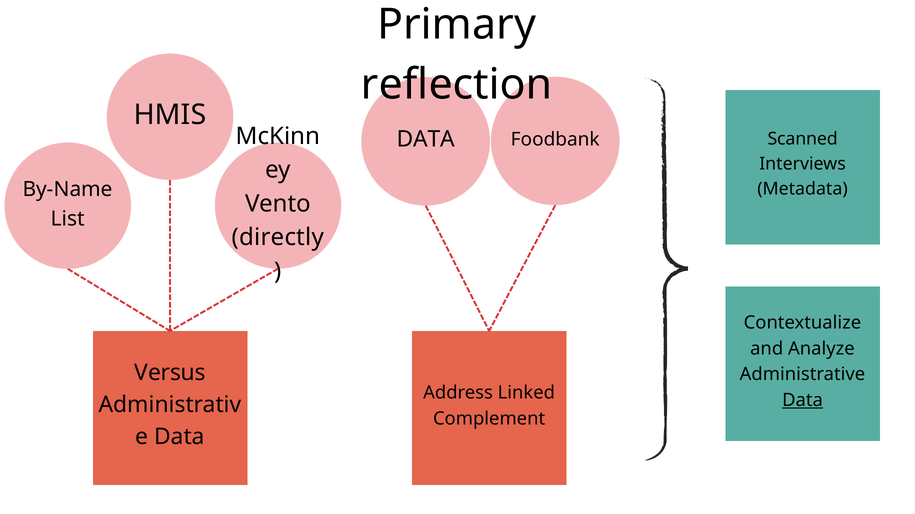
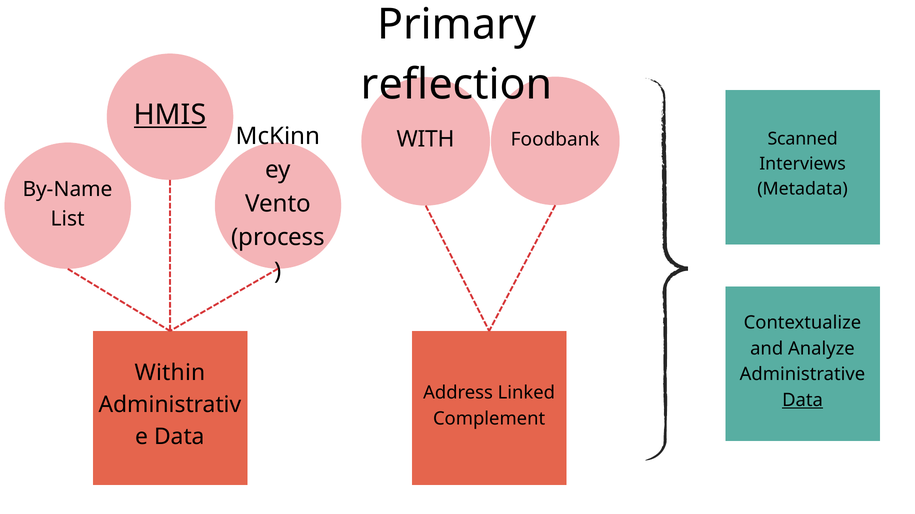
HMIS underline: none -> present (170, 115)
DATA: DATA -> WITH (426, 139)
directly: directly -> process (278, 238)
Versus: Versus -> Within (170, 373)
